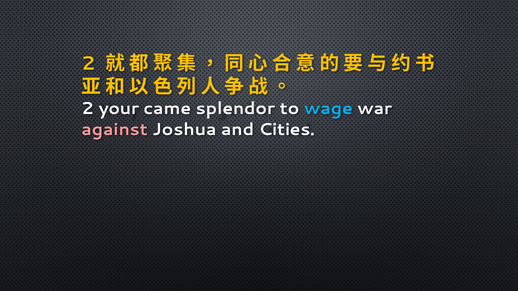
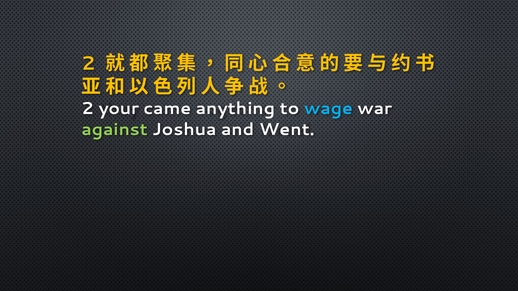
splendor: splendor -> anything (235, 109)
against colour: pink -> light green (115, 129)
Cities: Cities -> Went (287, 129)
